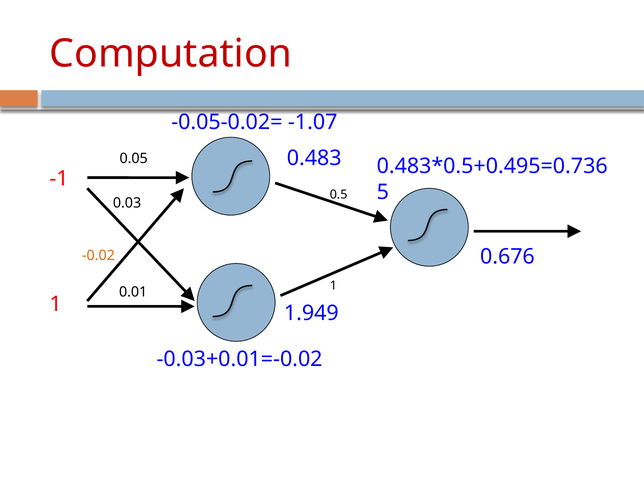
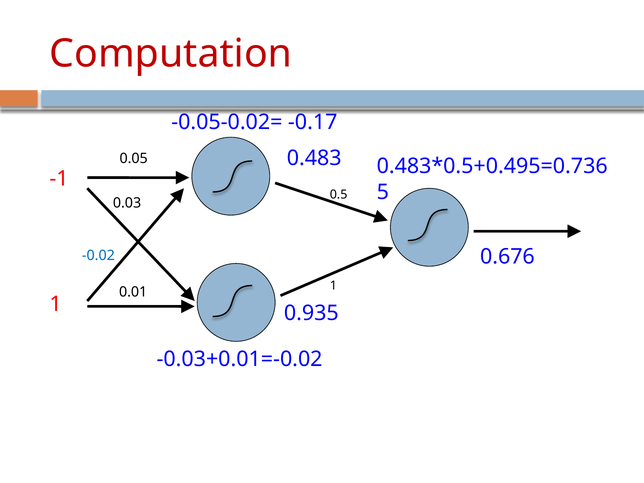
-1.07: -1.07 -> -0.17 (313, 122)
-0.02 colour: orange -> blue (98, 256)
1.949: 1.949 -> 0.935 (311, 313)
